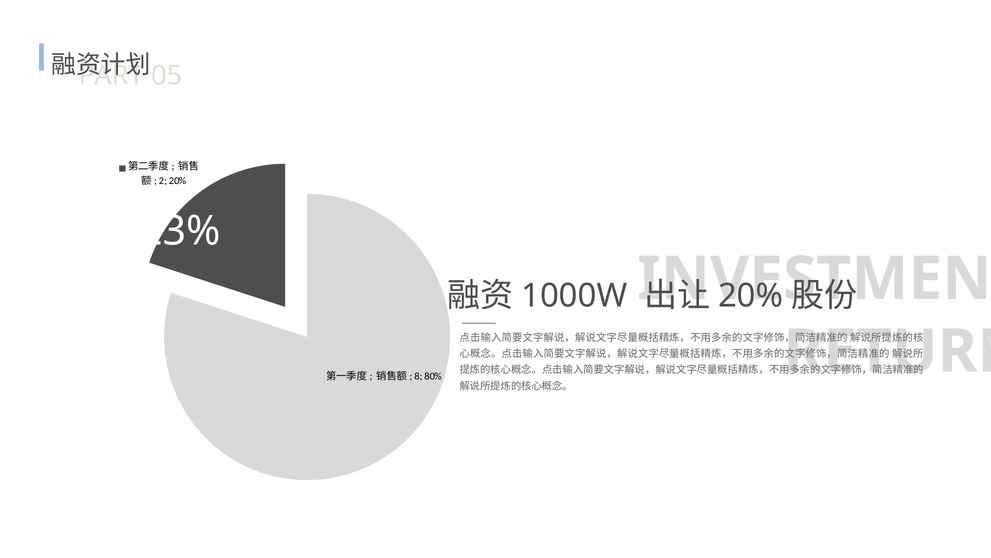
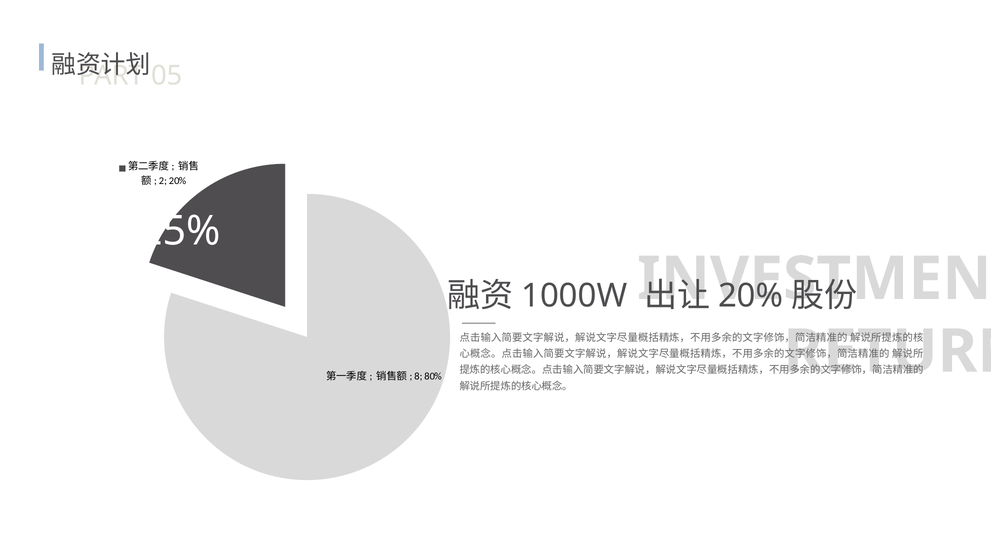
23%: 23% -> 25% (180, 231)
